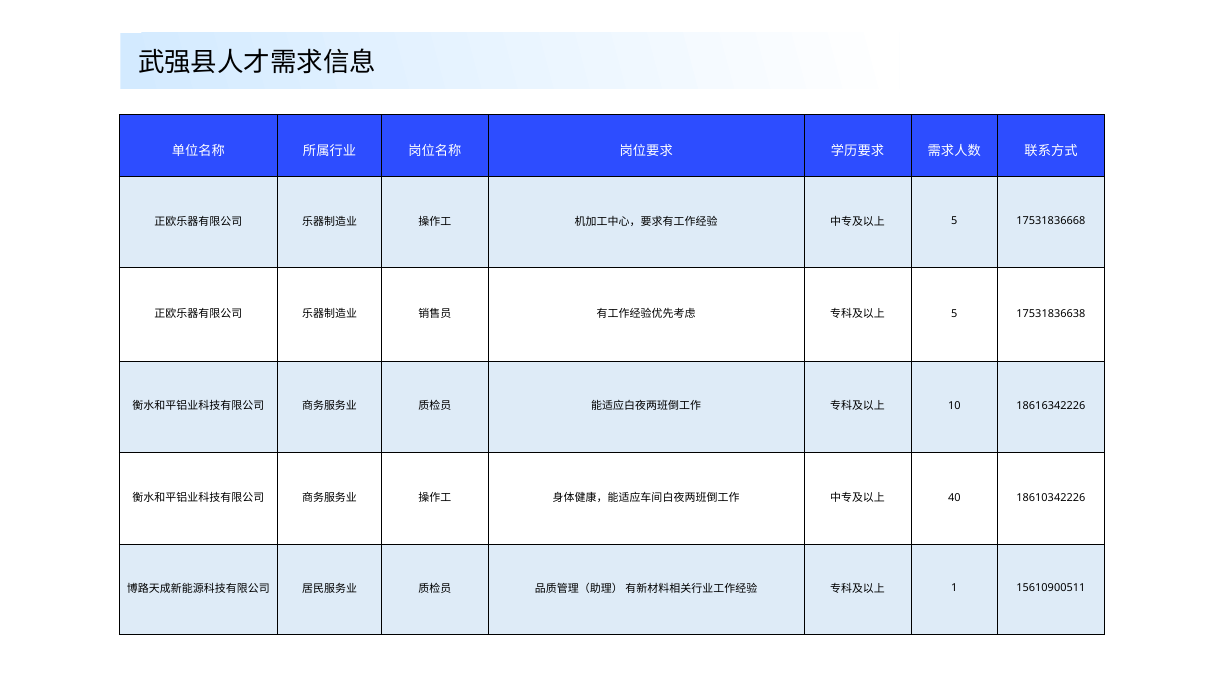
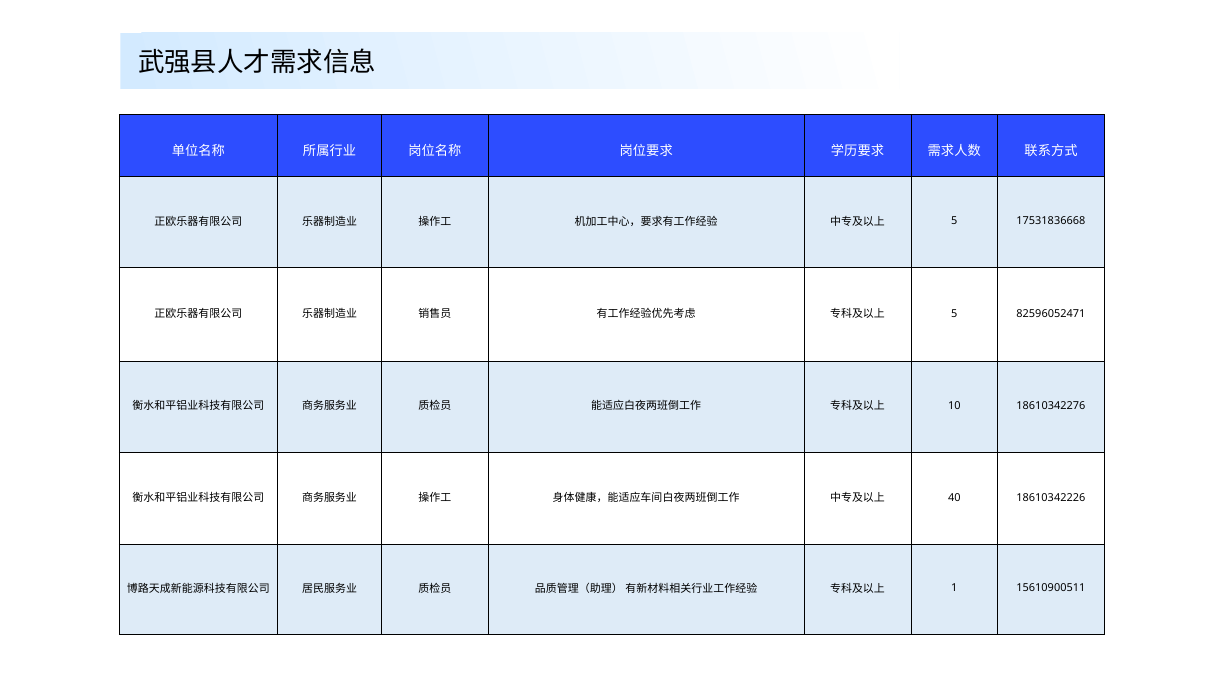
17531836638: 17531836638 -> 82596052471 (1051, 313)
18616342226: 18616342226 -> 18610342276 (1051, 406)
